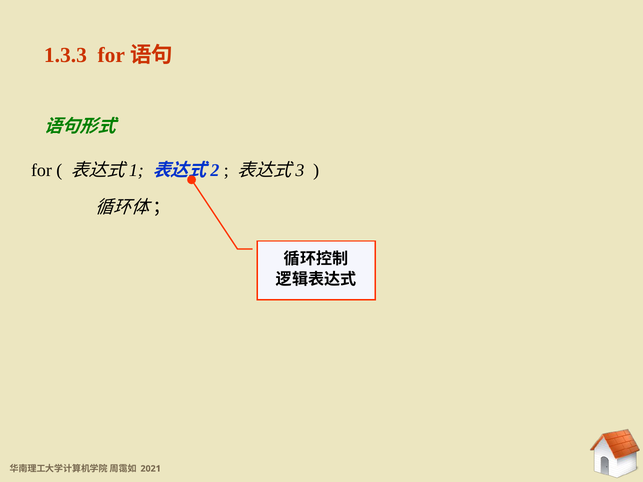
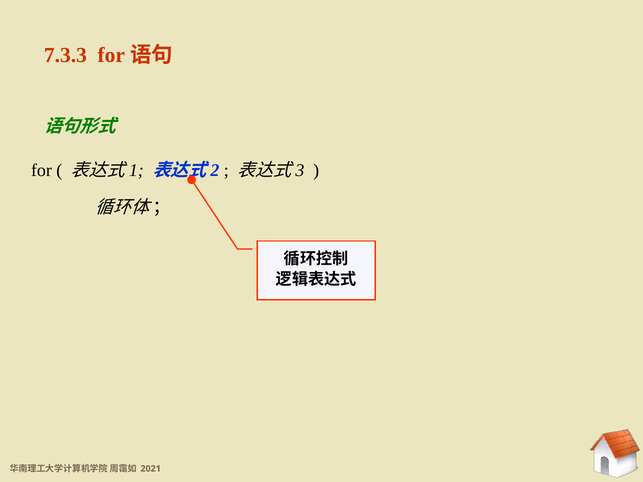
1.3.3: 1.3.3 -> 7.3.3 (65, 55)
